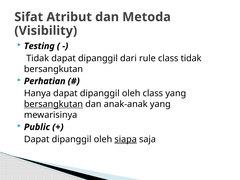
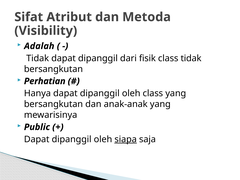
Testing: Testing -> Adalah (39, 46)
rule: rule -> fisik (147, 58)
bersangkutan underline: present -> none (53, 104)
